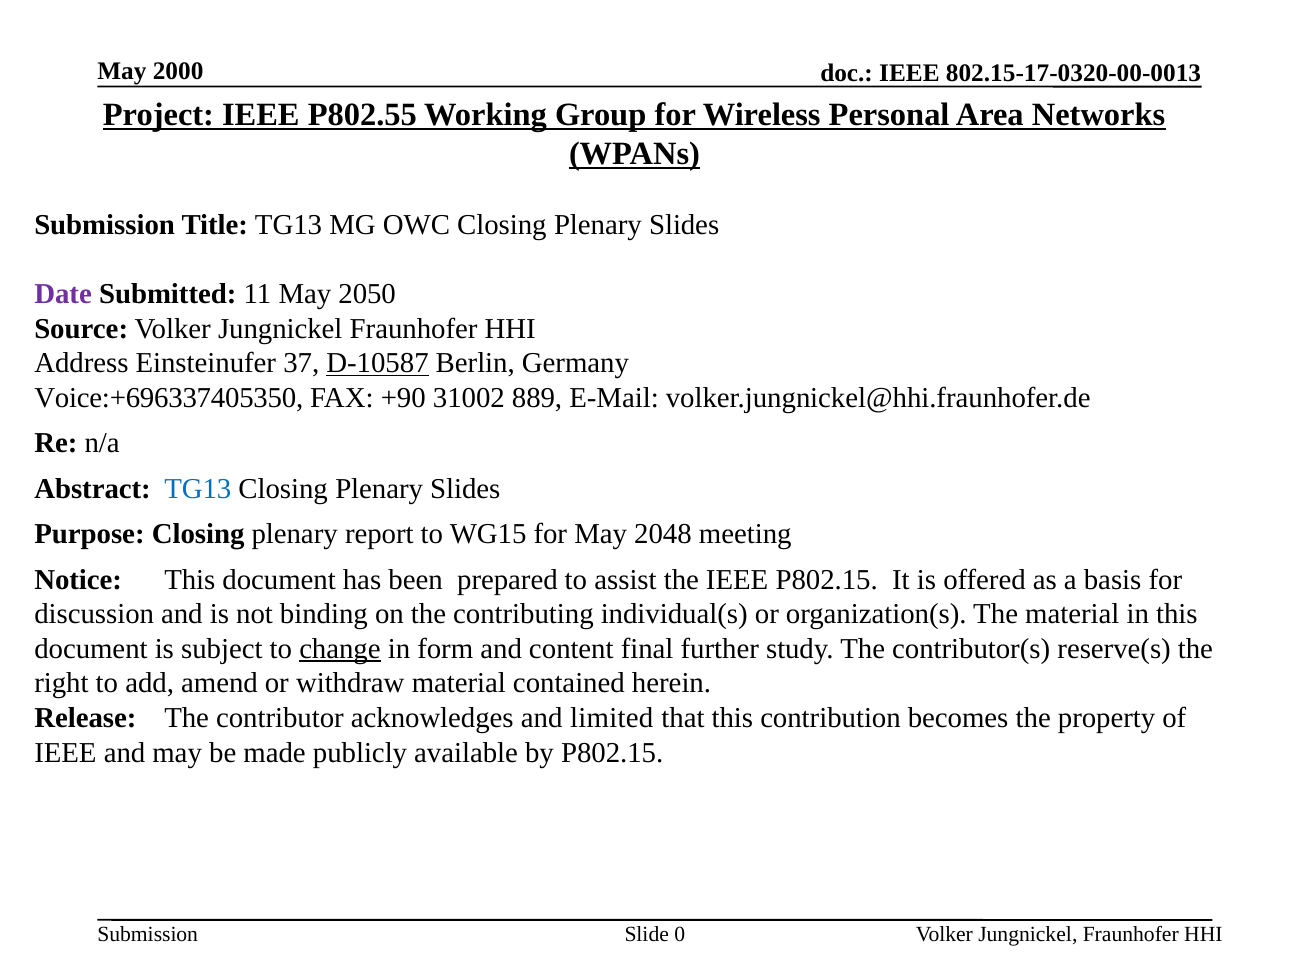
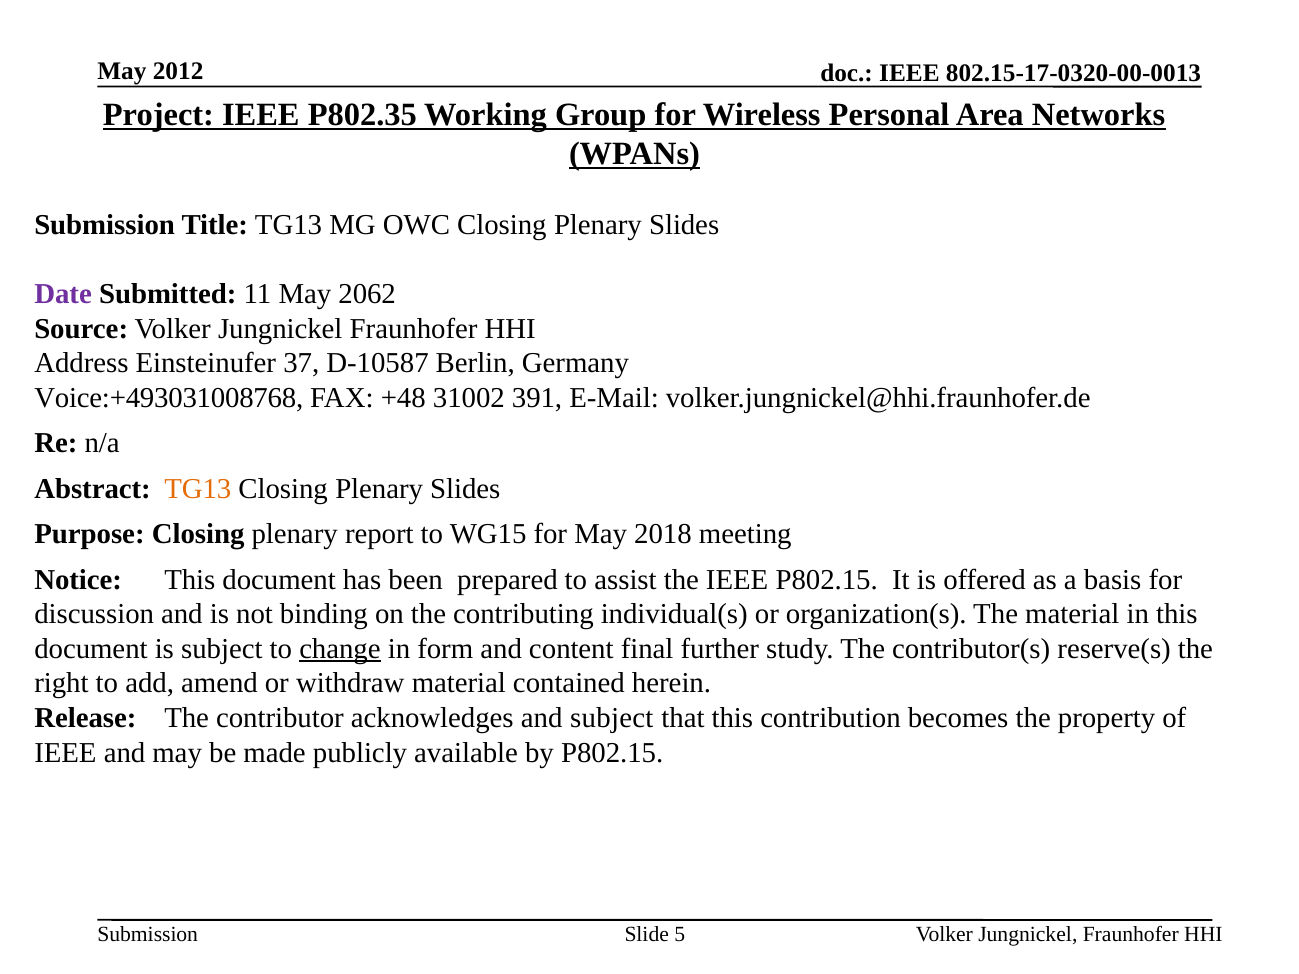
2000: 2000 -> 2012 (178, 71)
P802.55: P802.55 -> P802.35 (362, 115)
2050: 2050 -> 2062 (367, 294)
D-10587 underline: present -> none (378, 363)
Voice:+696337405350: Voice:+696337405350 -> Voice:+493031008768 (169, 398)
+90: +90 -> +48 (403, 398)
889: 889 -> 391 (537, 398)
TG13 colour: blue -> orange (198, 489)
2048: 2048 -> 2018 (663, 534)
and limited: limited -> subject (612, 718)
0: 0 -> 5 (680, 934)
